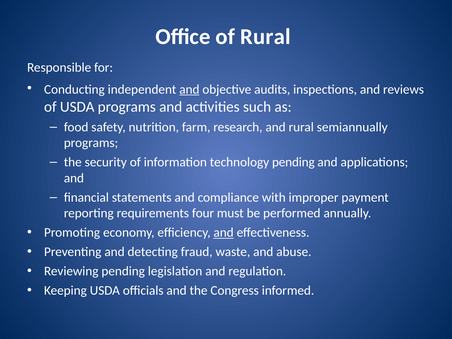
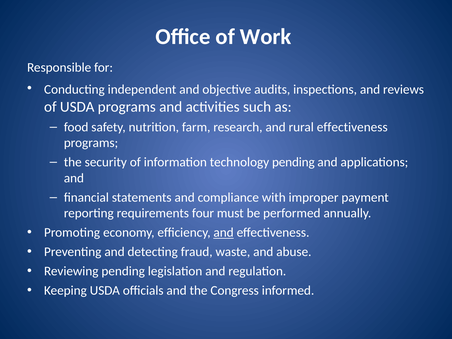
of Rural: Rural -> Work (266, 37)
and underline: present -> none (189, 89)
rural semiannually: semiannually -> effectiveness (352, 127)
